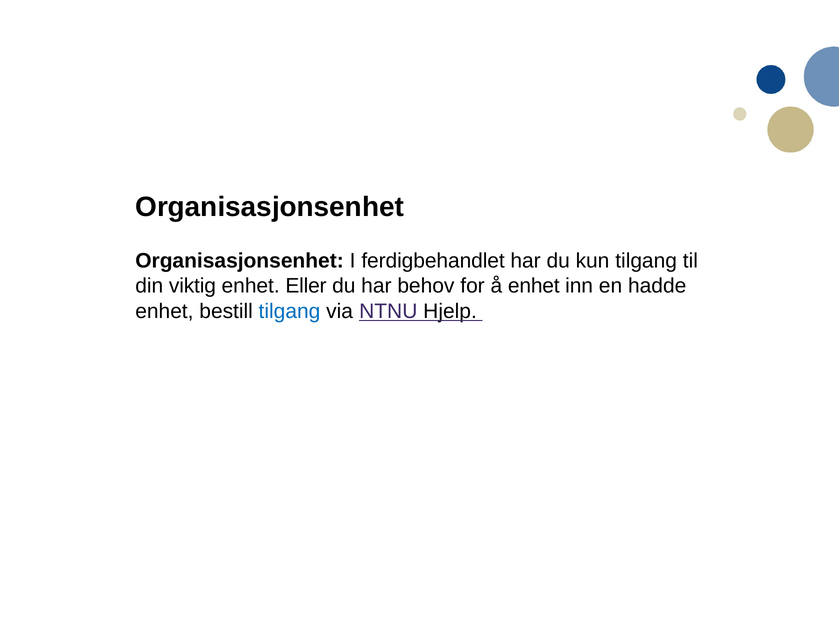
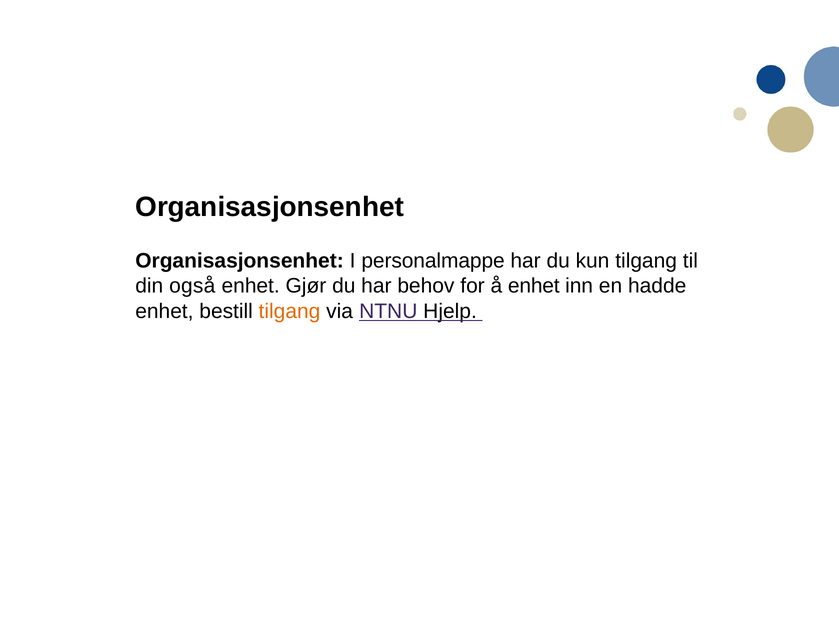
ferdigbehandlet: ferdigbehandlet -> personalmappe (433, 261)
viktig: viktig -> også (192, 286)
Eller: Eller -> Gjør (306, 286)
tilgang colour: blue -> orange (290, 311)
